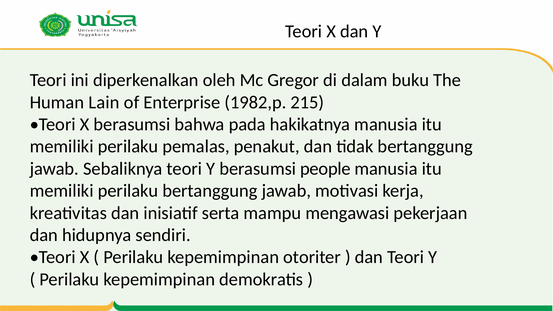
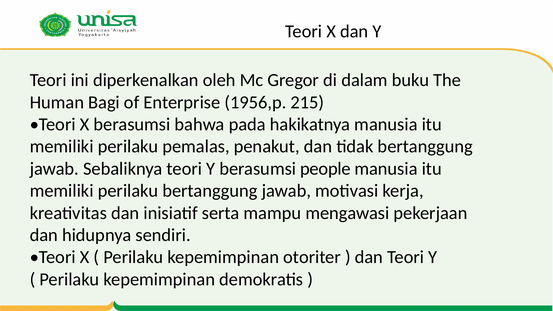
Lain: Lain -> Bagi (104, 102)
1982,p: 1982,p -> 1956,p (255, 102)
